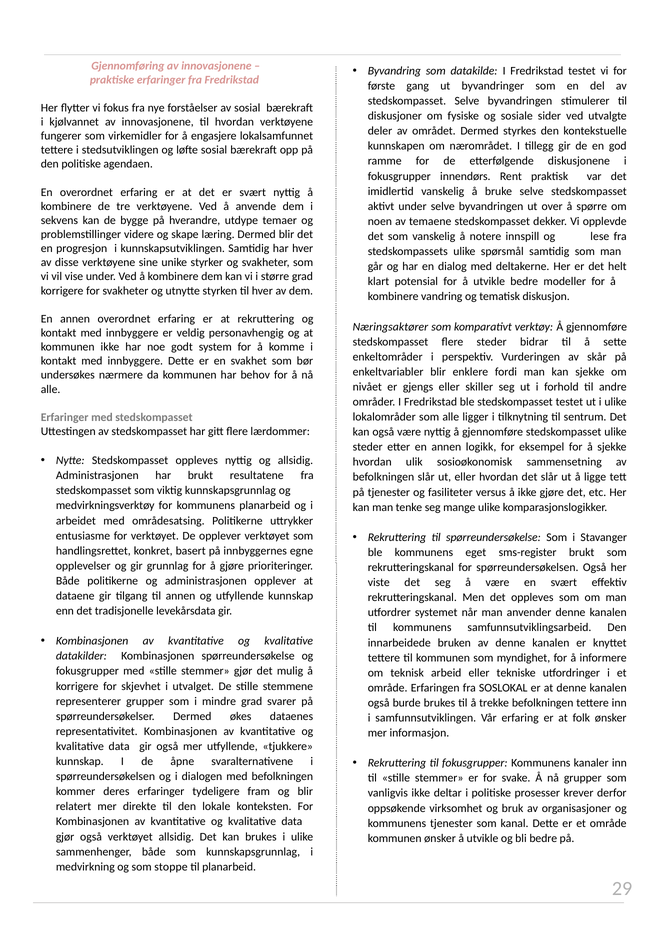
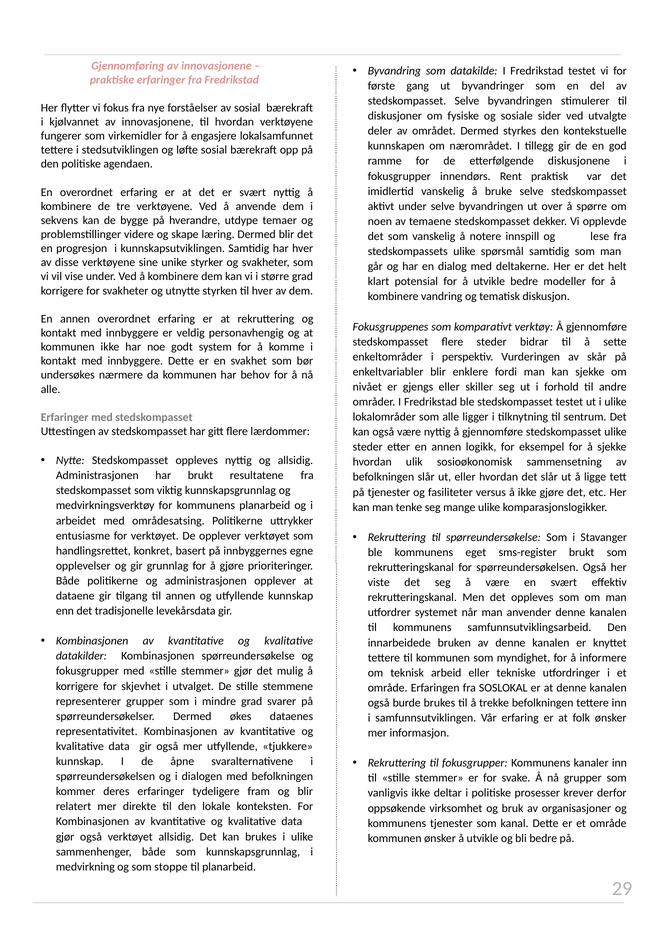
Næringsaktører: Næringsaktører -> Fokusgruppenes (391, 327)
